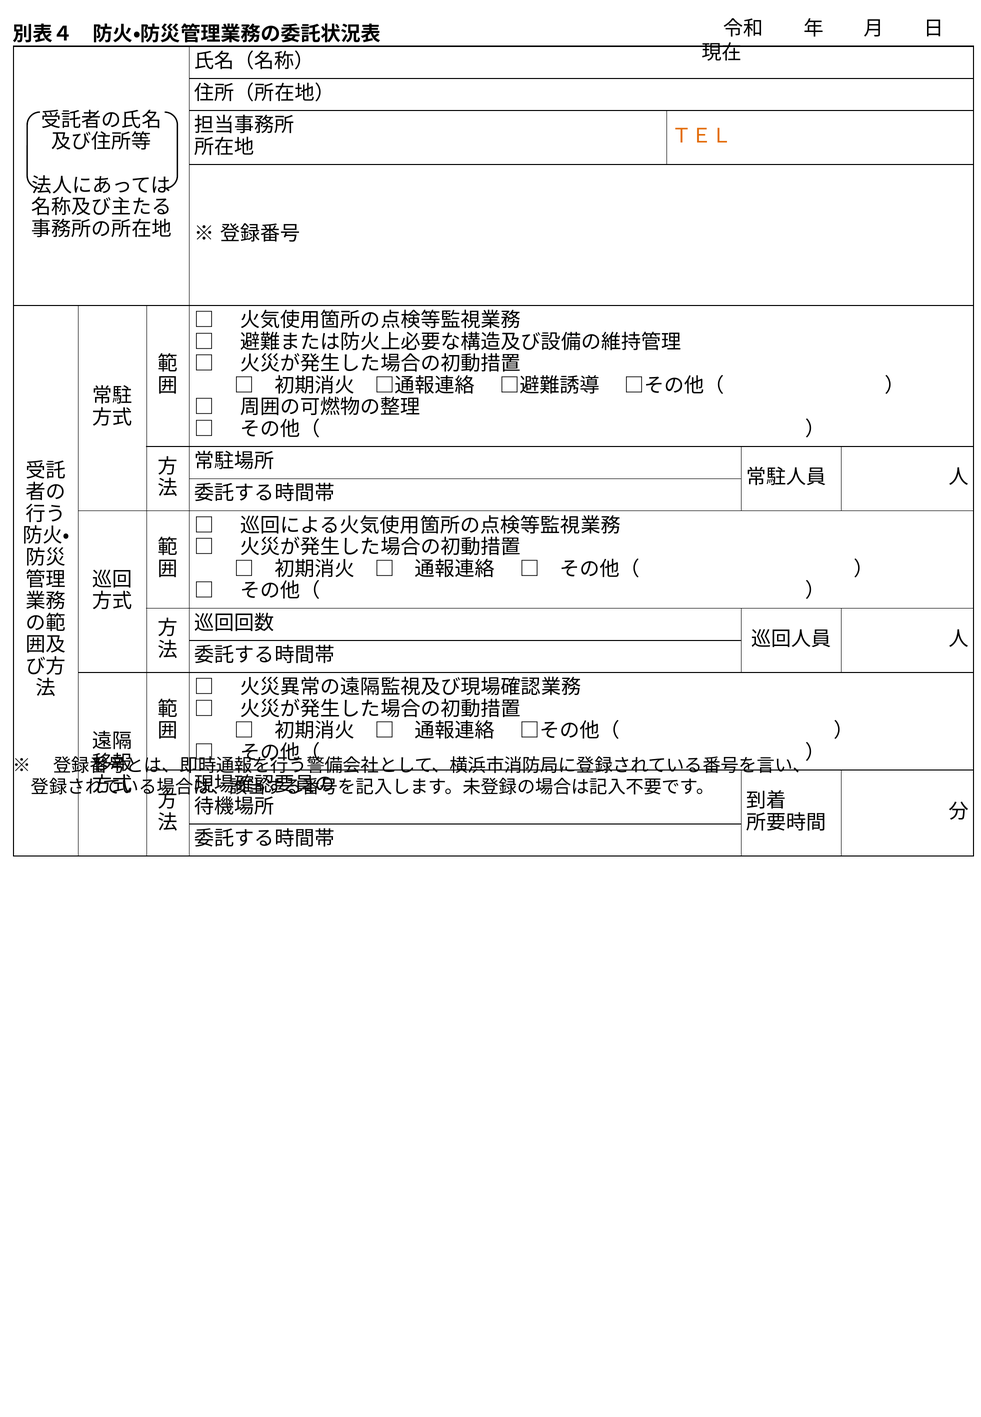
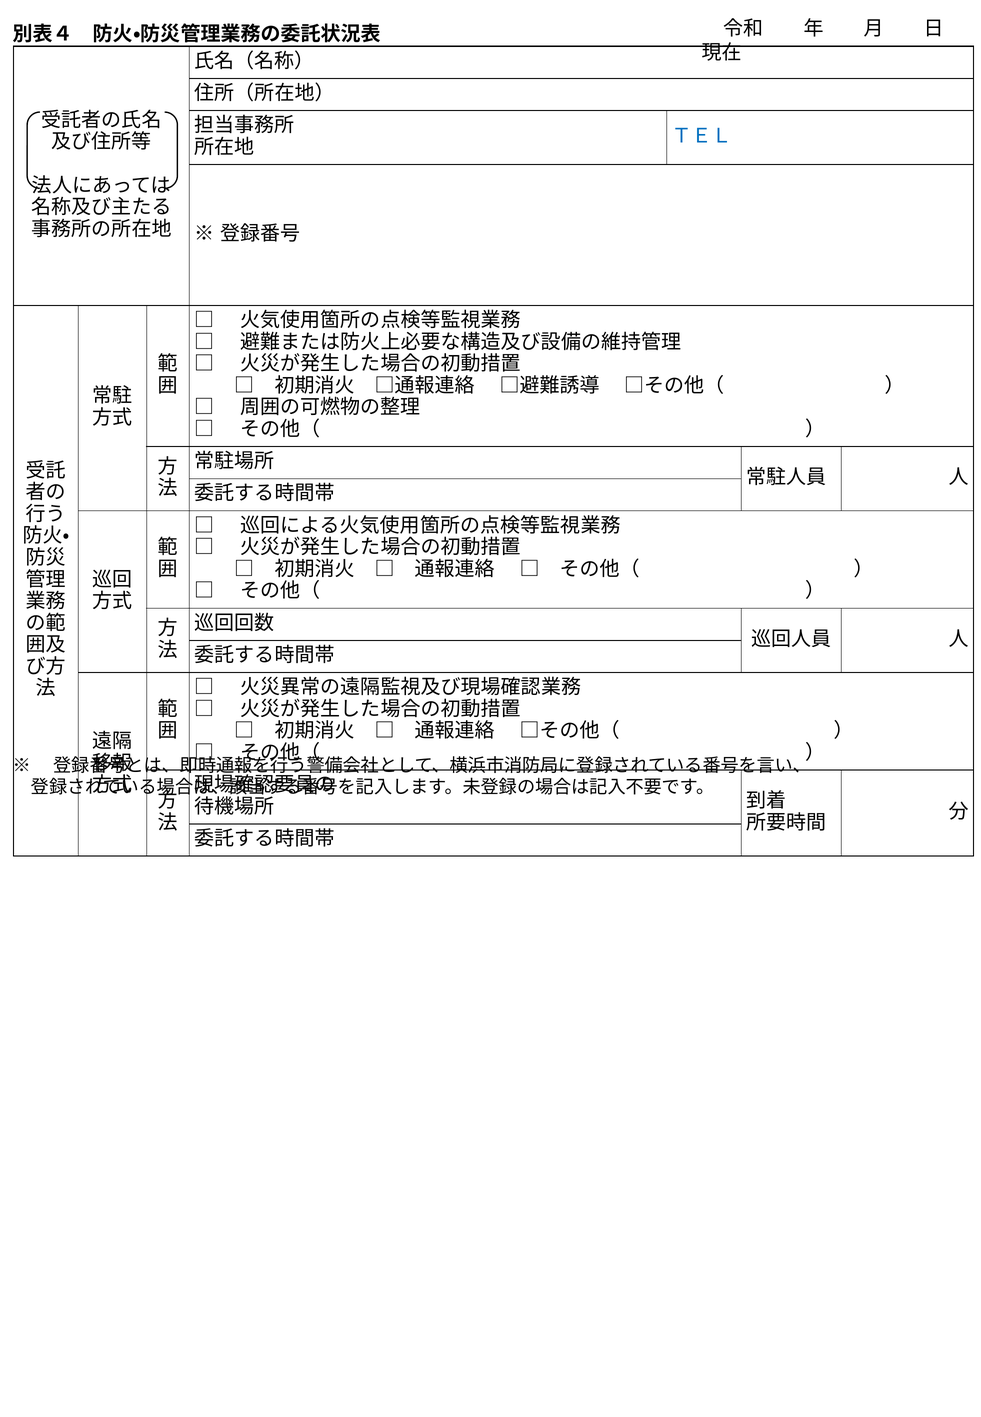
ＴＥＬ colour: orange -> blue (702, 136)
